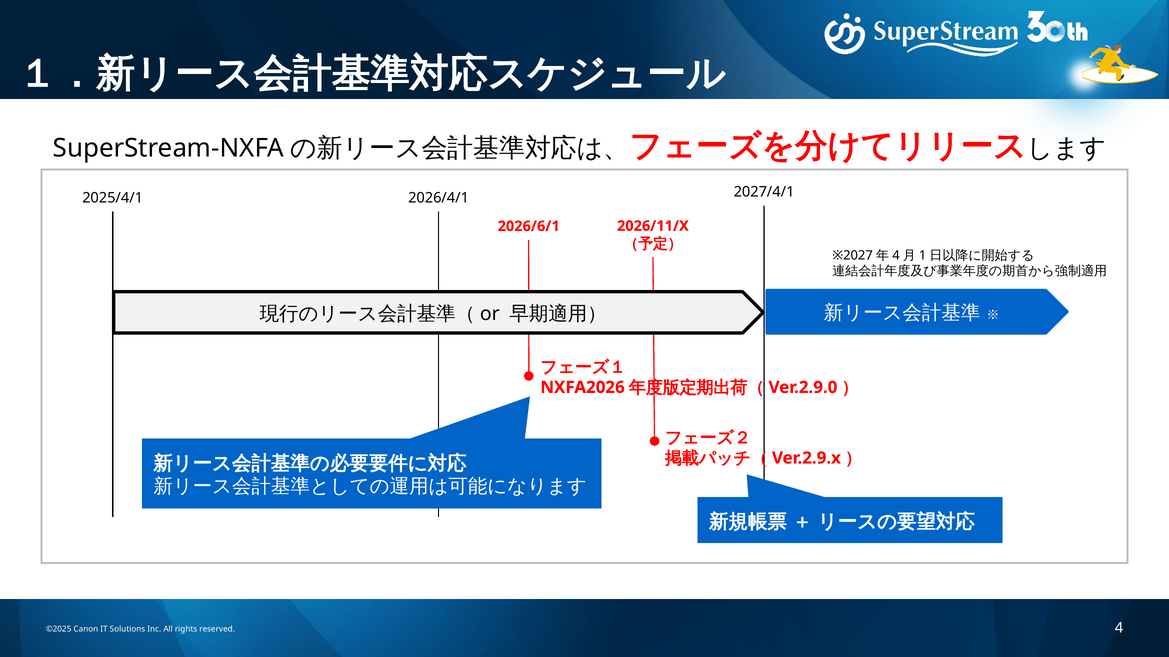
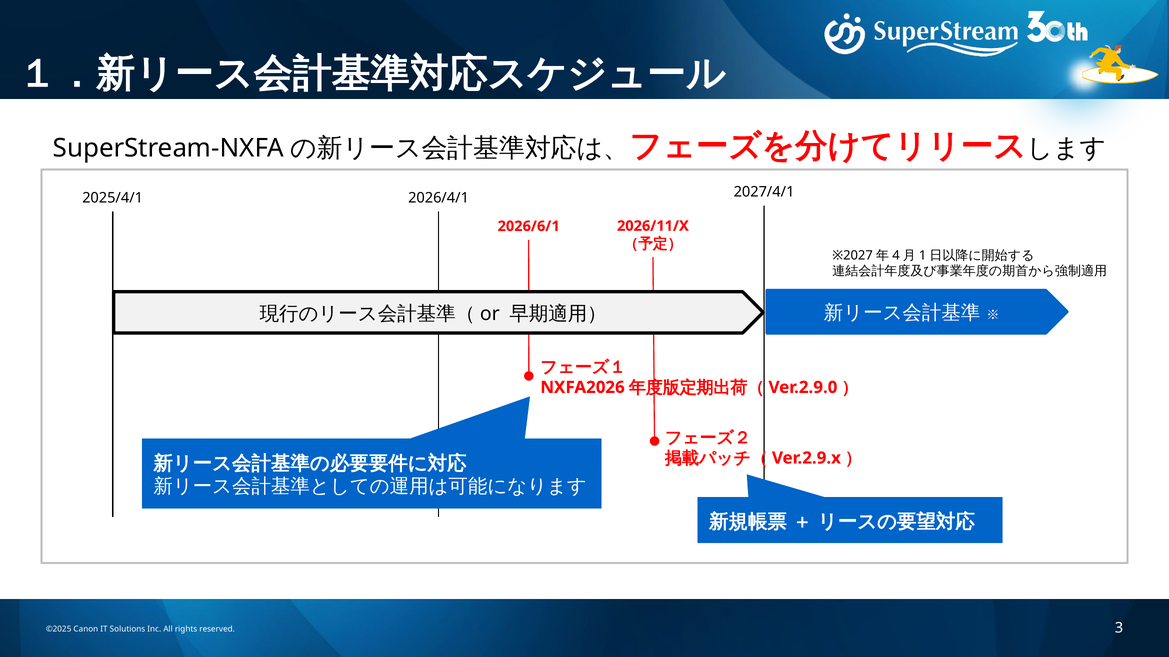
4: 4 -> 3 (1119, 628)
